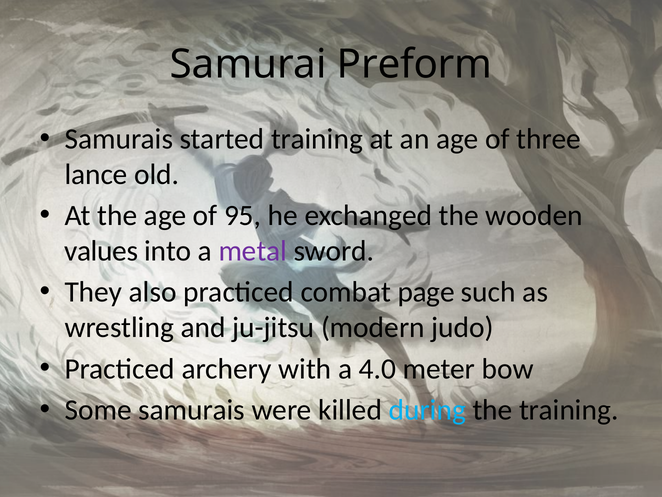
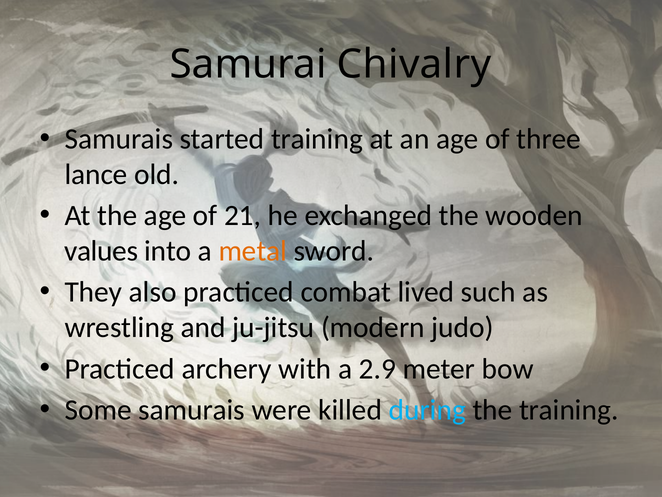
Preform: Preform -> Chivalry (414, 64)
95: 95 -> 21 (243, 215)
metal colour: purple -> orange (253, 251)
page: page -> lived (426, 292)
4.0: 4.0 -> 2.9 (377, 368)
